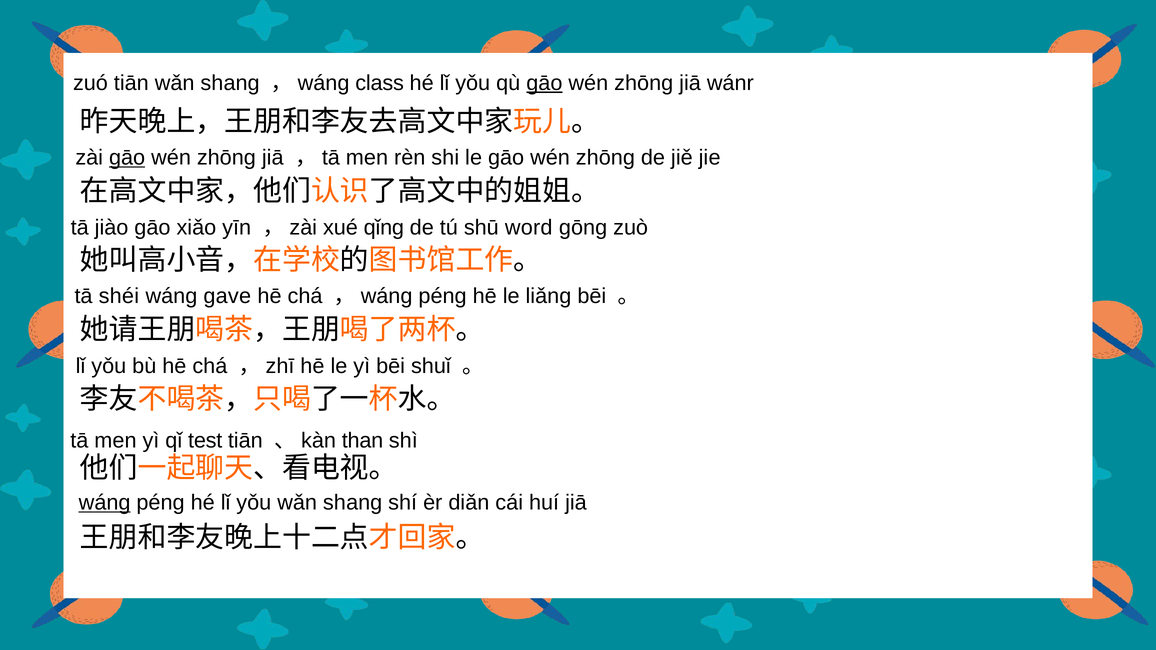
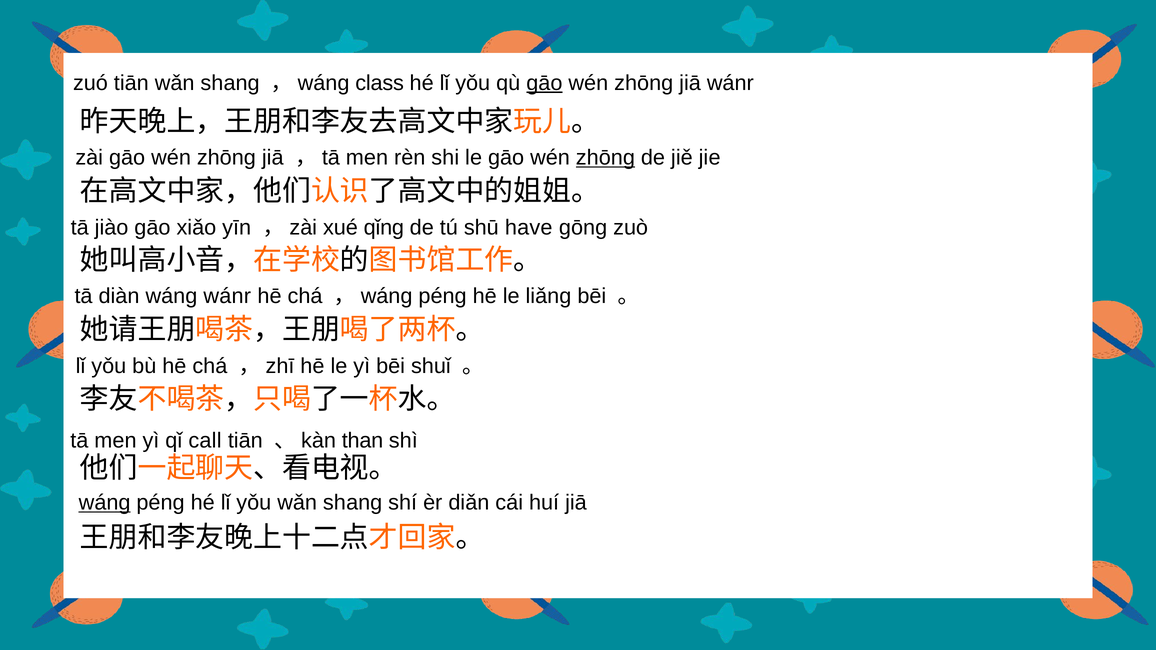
gāo underline: present -> none (127, 158)
zhōng underline: none -> present (605, 158)
word: word -> have (529, 228)
shéi: shéi -> diàn (119, 296)
wáng gave: gave -> wánr (227, 296)
test: test -> call (205, 441)
